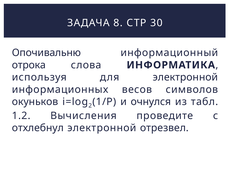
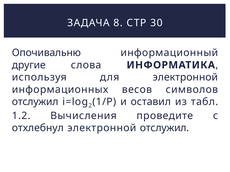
отрока: отрока -> другие (29, 65)
окуньков: окуньков -> отслужил (35, 102)
очнулся: очнулся -> оставил (151, 102)
электронной отрезвел: отрезвел -> отслужил (165, 128)
